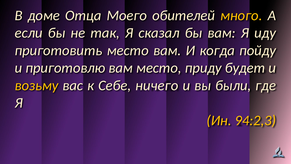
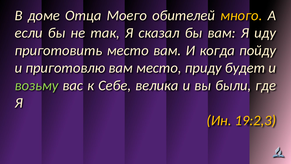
возьму colour: yellow -> light green (37, 85)
ничего: ничего -> велика (157, 85)
94:2,3: 94:2,3 -> 19:2,3 (255, 120)
